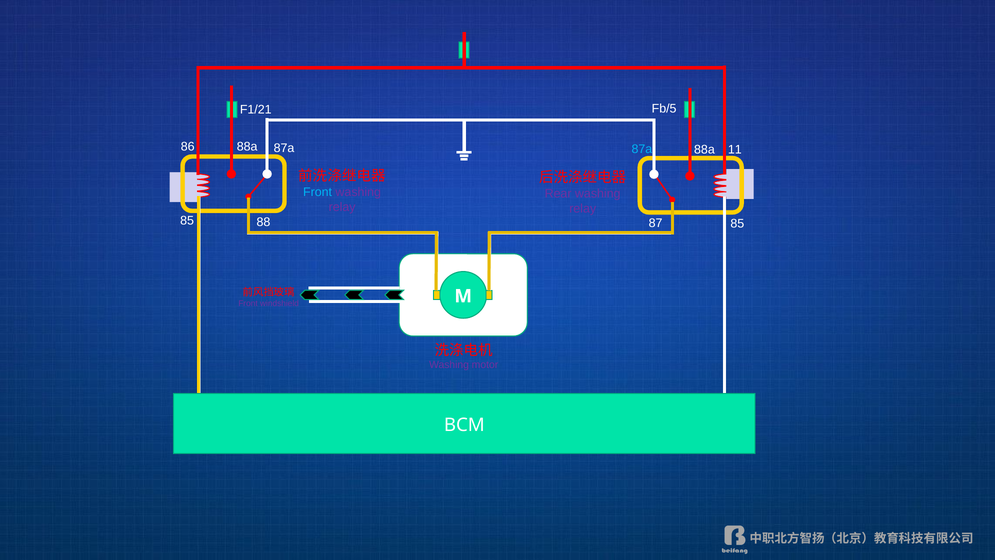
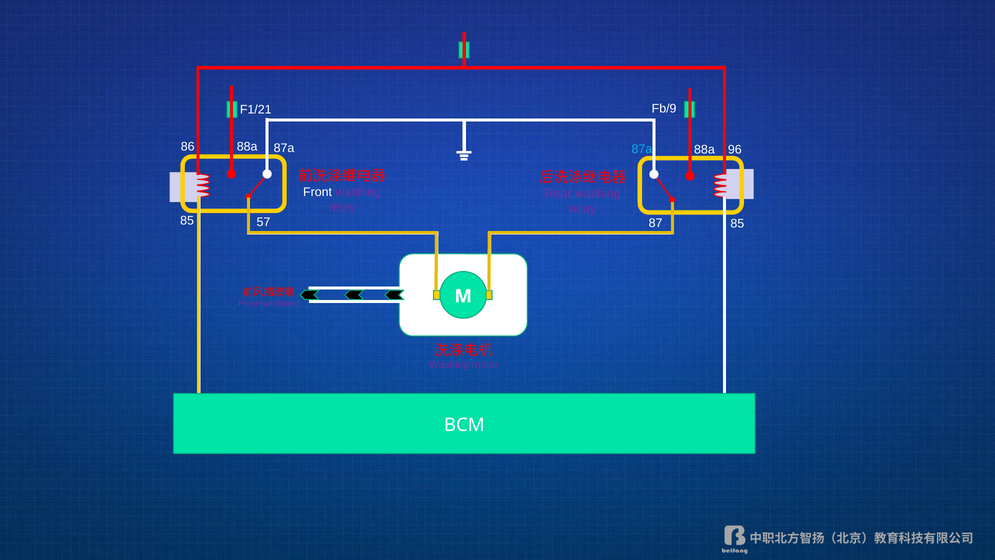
Fb/5: Fb/5 -> Fb/9 (664, 109)
11: 11 -> 96 (735, 150)
Front colour: light blue -> white (318, 192)
88: 88 -> 57 (263, 222)
